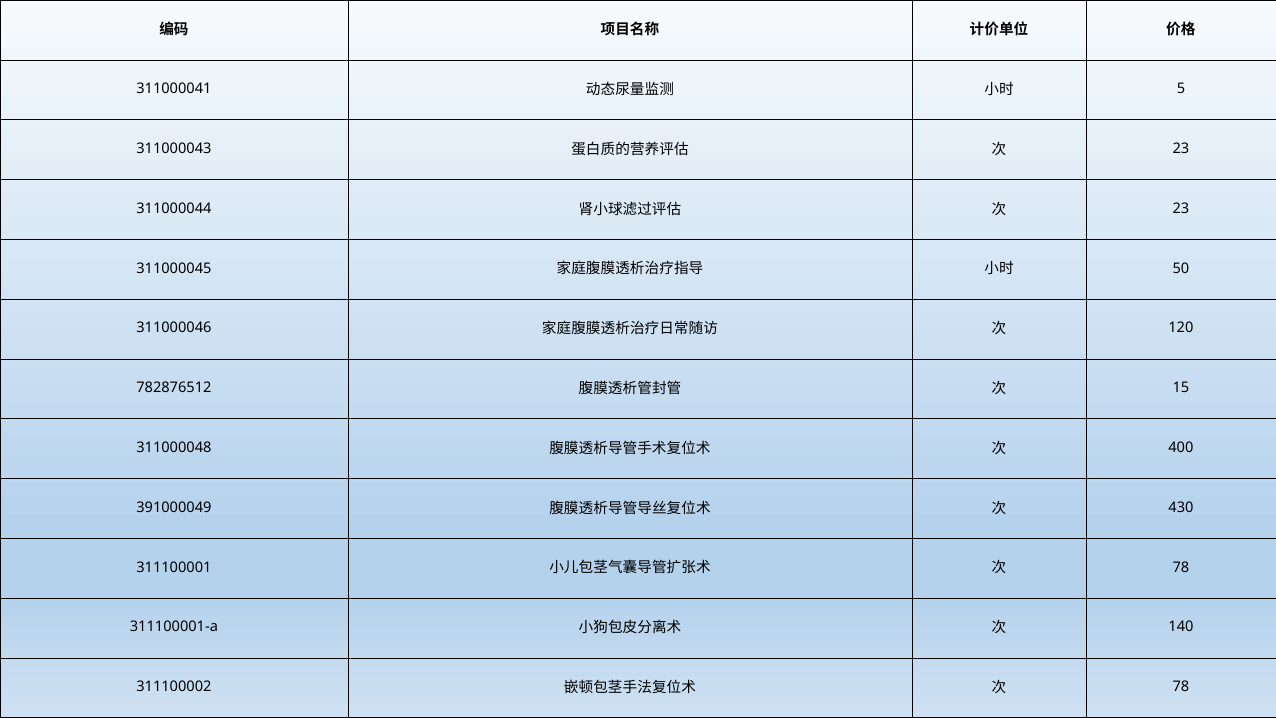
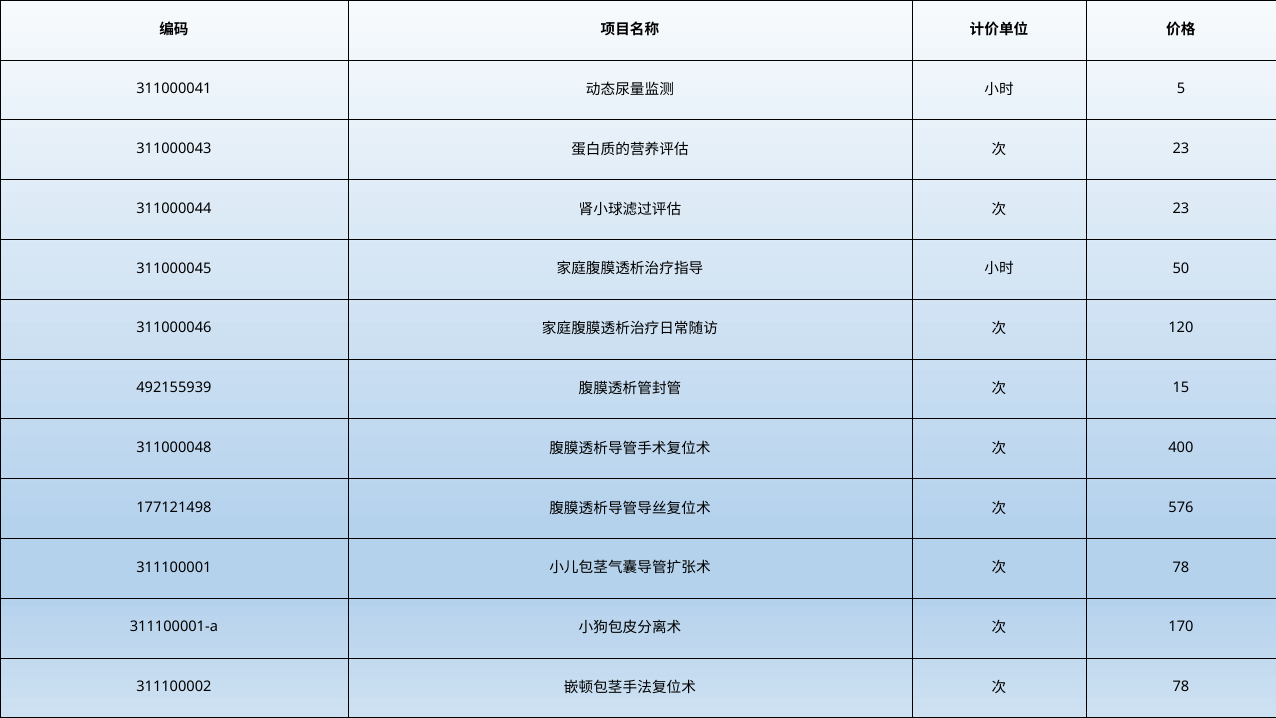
782876512: 782876512 -> 492155939 (174, 388)
391000049: 391000049 -> 177121498 (174, 507)
430: 430 -> 576 (1181, 507)
140: 140 -> 170 (1181, 627)
